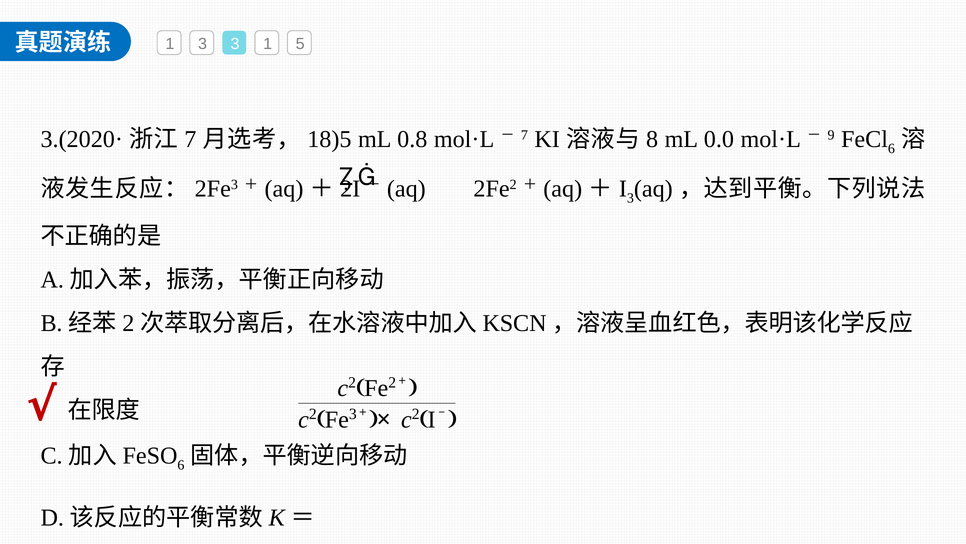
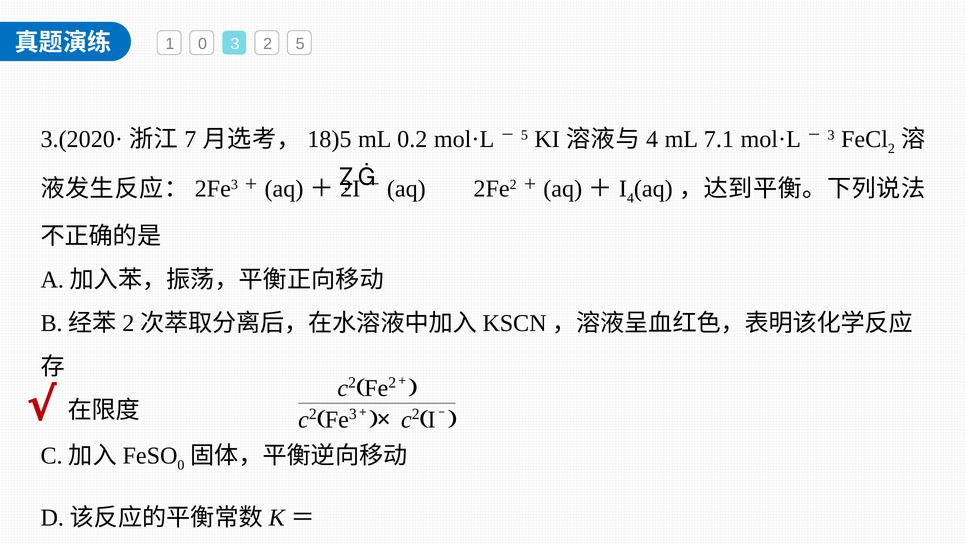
1 3: 3 -> 0 (203, 44)
3 1: 1 -> 2 (268, 44)
0.8: 0.8 -> 0.2 (412, 139)
7: 7 -> 5 (524, 135)
8: 8 -> 4 (652, 139)
0.0: 0.0 -> 7.1 (719, 139)
9: 9 -> 3 (831, 135)
6: 6 -> 2 (891, 148)
3: 3 -> 4 (630, 198)
6: 6 -> 0 (181, 465)
